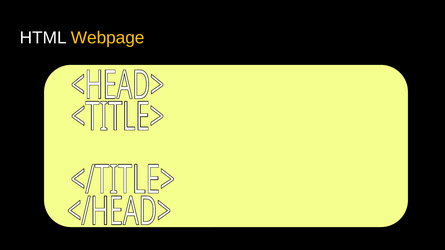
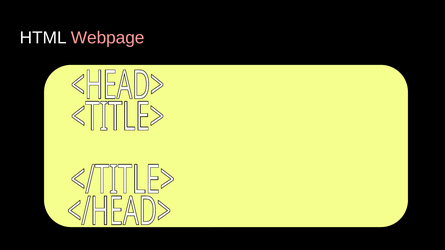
Webpage colour: yellow -> pink (108, 38)
